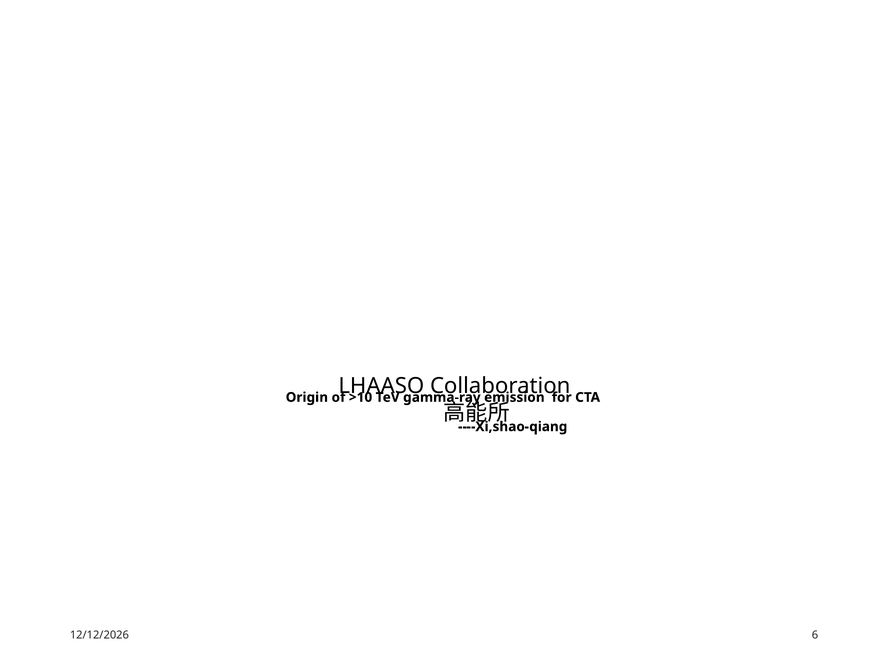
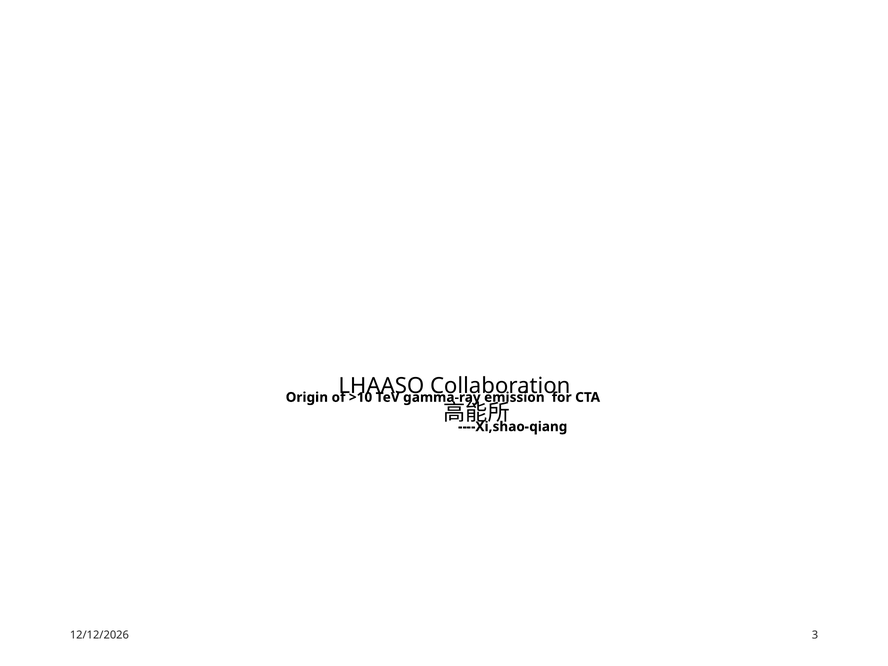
6: 6 -> 3 (815, 635)
